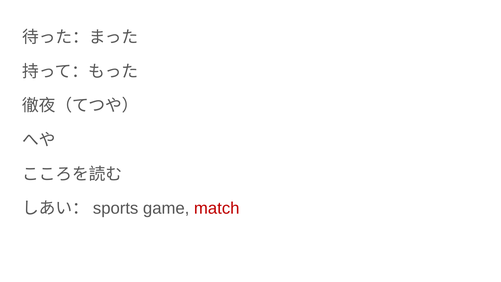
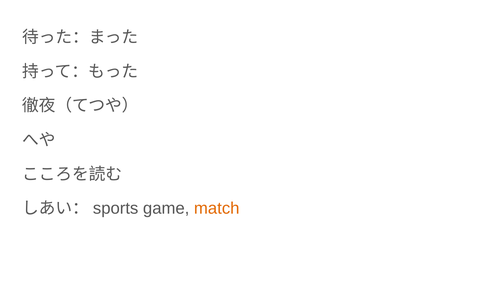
match colour: red -> orange (217, 208)
